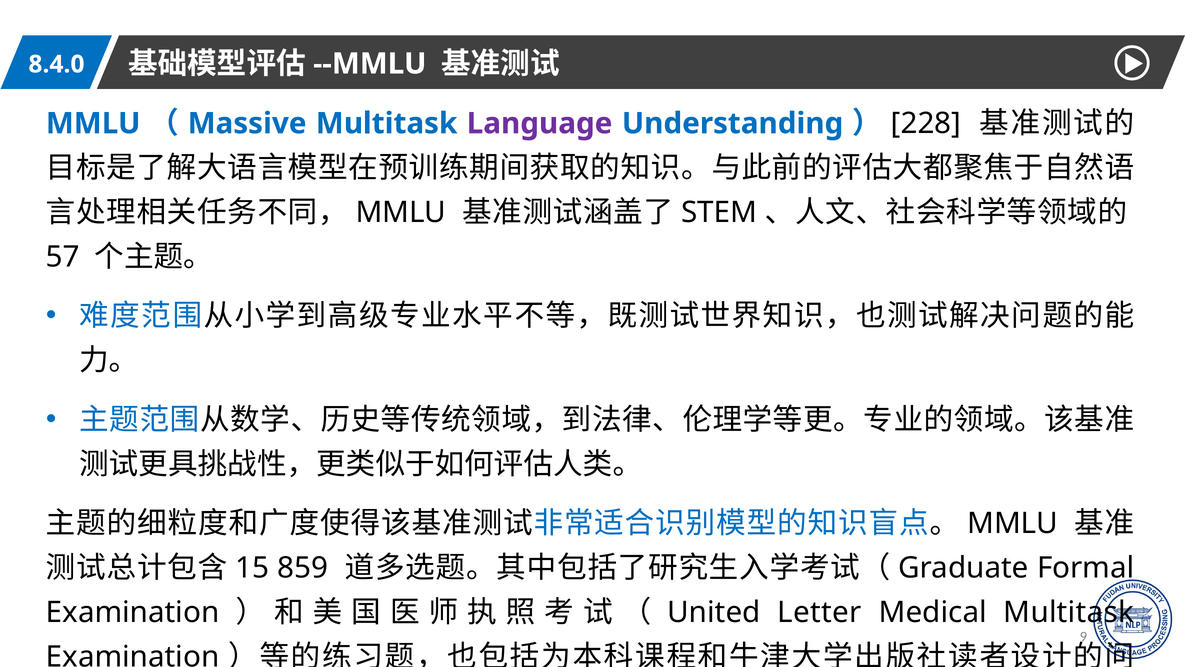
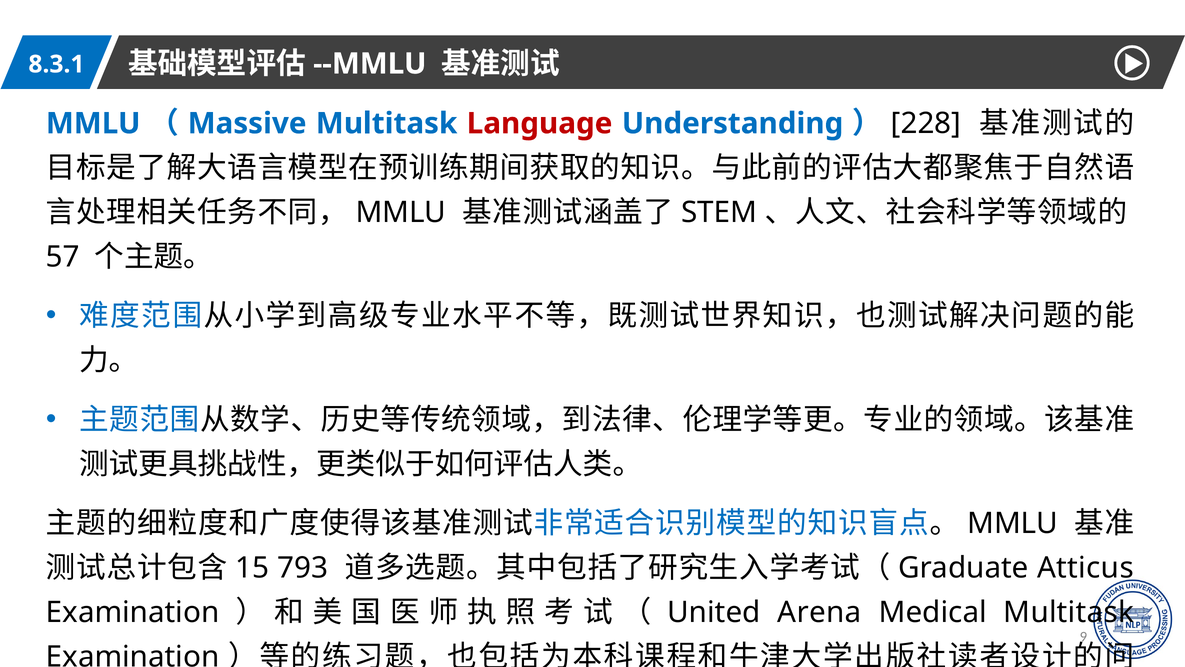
8.4.0: 8.4.0 -> 8.3.1 (56, 64)
Language colour: purple -> red (540, 123)
859: 859 -> 793 (303, 568)
Formal: Formal -> Atticus (1085, 568)
Letter: Letter -> Arena (820, 612)
